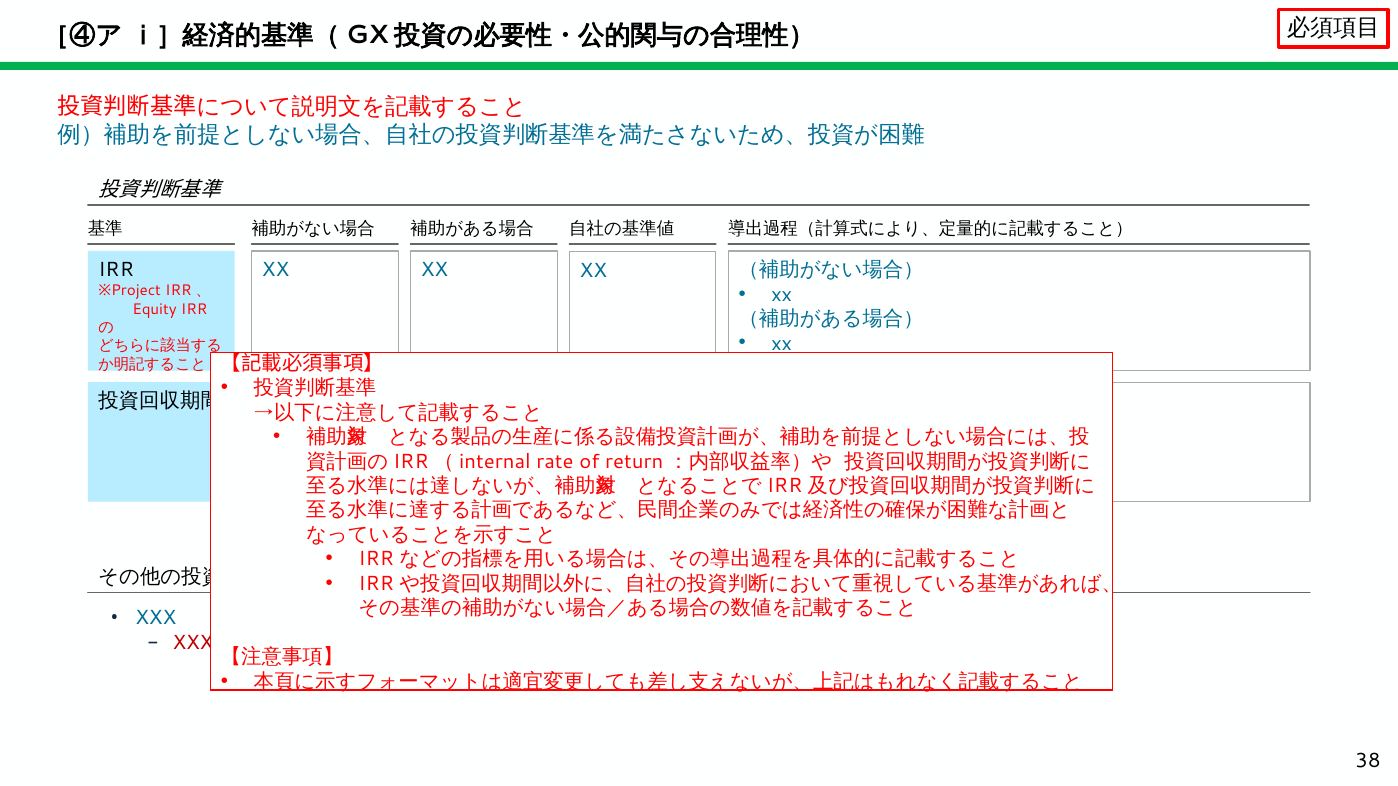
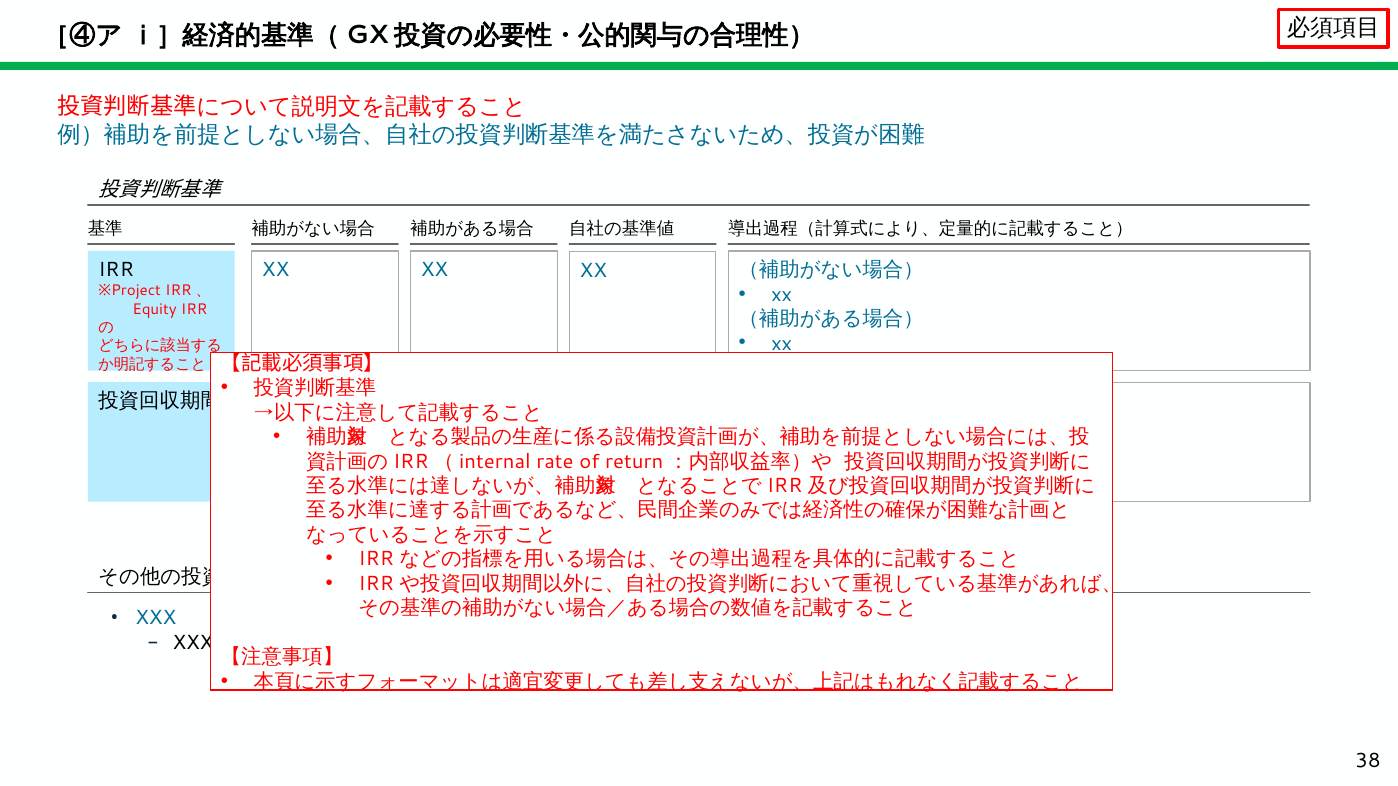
XXX colour: red -> black (193, 643)
